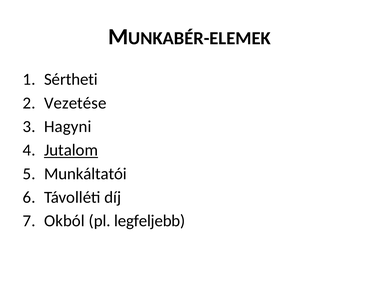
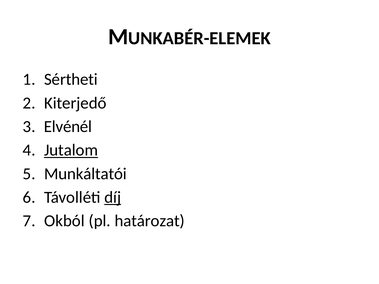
Vezetése: Vezetése -> Kiterjedő (75, 103)
Hagyni: Hagyni -> Elvénél (68, 127)
díj underline: none -> present (113, 197)
legfeljebb: legfeljebb -> határozat (150, 221)
